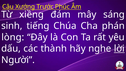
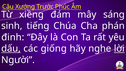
lòng: lòng -> đinh (13, 37)
dấu underline: none -> present (11, 48)
thành: thành -> giống (54, 48)
